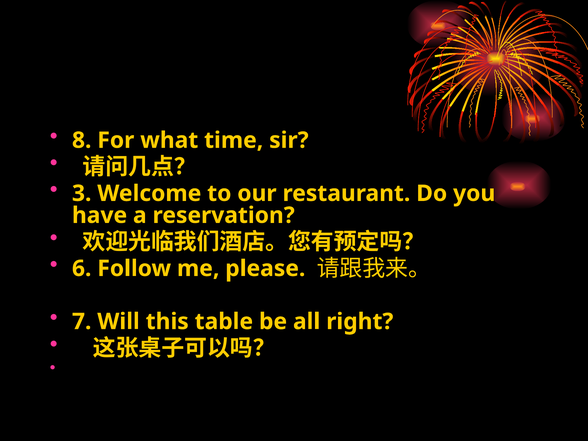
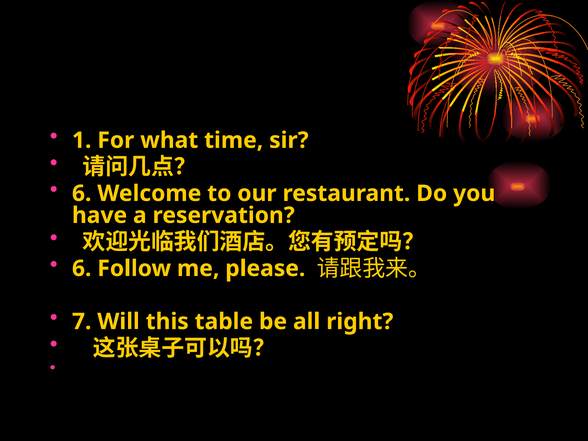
8: 8 -> 1 (82, 140)
3: 3 -> 6 (82, 193)
